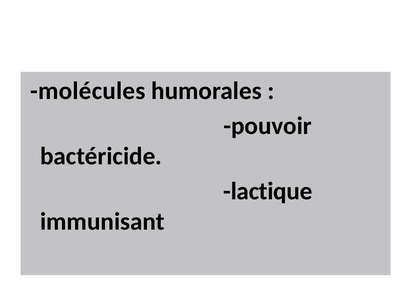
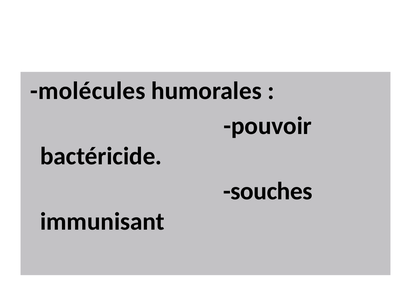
lactique: lactique -> souches (268, 191)
